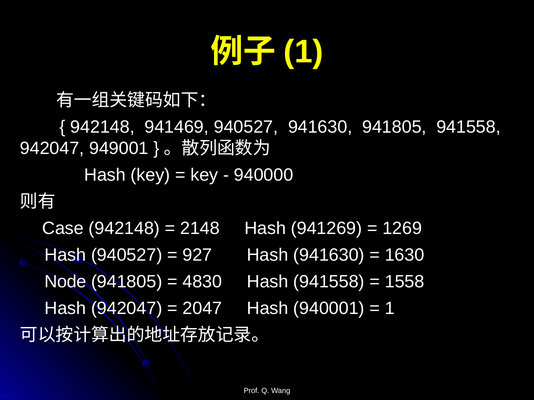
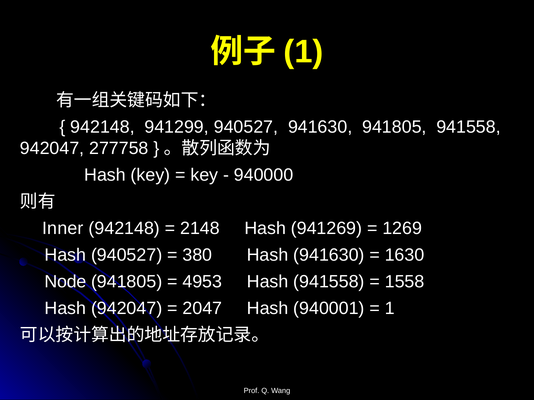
941469: 941469 -> 941299 (177, 127)
949001: 949001 -> 277758 (119, 149)
Case: Case -> Inner (63, 229)
927: 927 -> 380 (197, 255)
4830: 4830 -> 4953 (202, 282)
